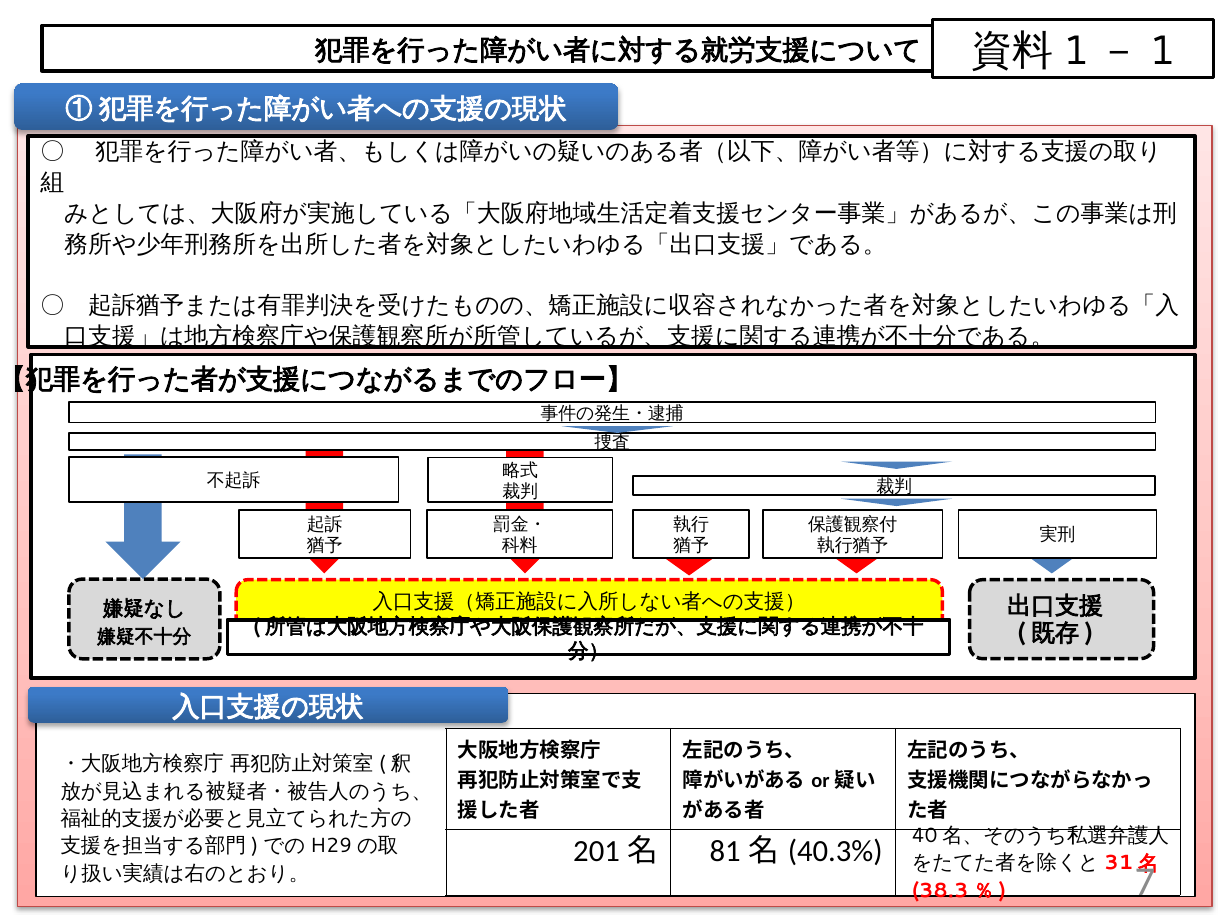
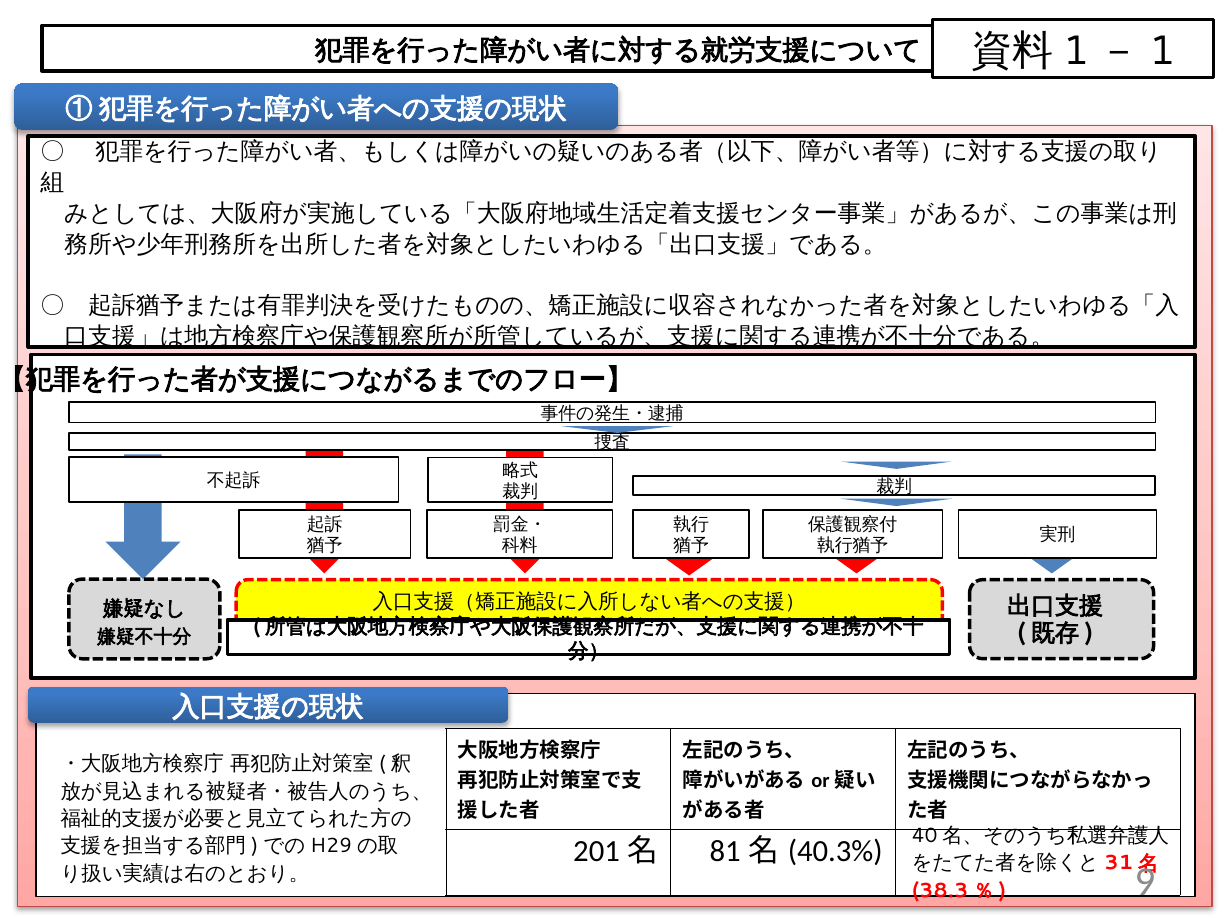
7: 7 -> 9 (1145, 881)
